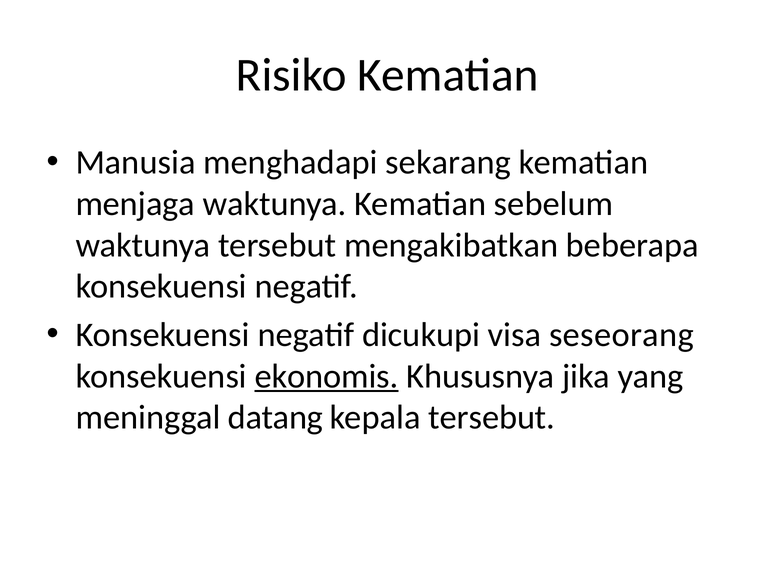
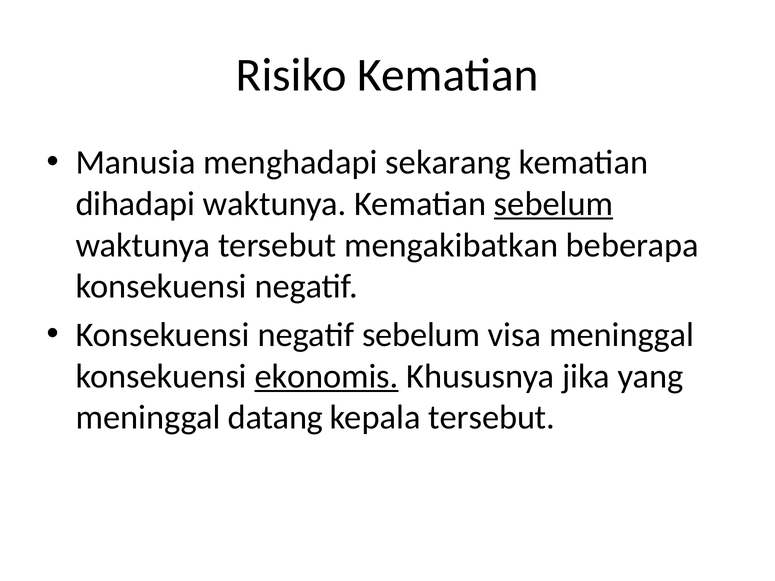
menjaga: menjaga -> dihadapi (135, 204)
sebelum underline: none -> present (554, 204)
negatif dicukupi: dicukupi -> sebelum (421, 335)
visa seseorang: seseorang -> meninggal (622, 335)
